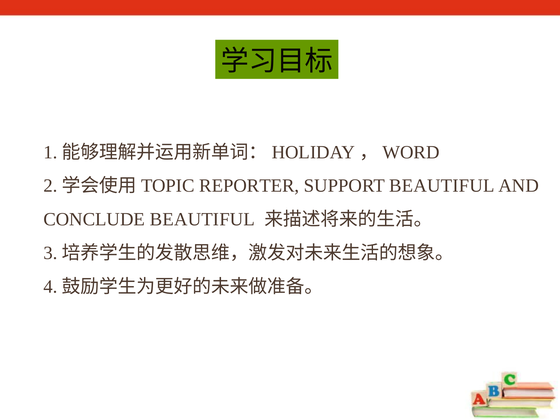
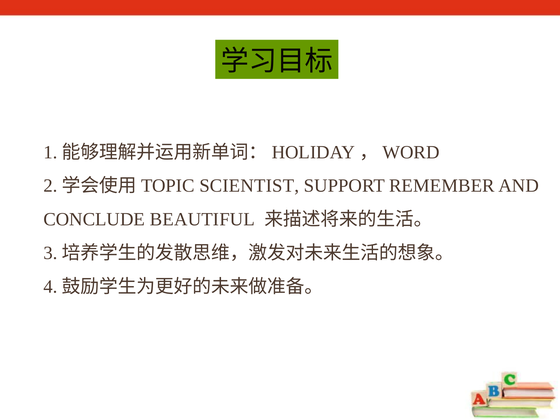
REPORTER: REPORTER -> SCIENTIST (249, 186)
SUPPORT BEAUTIFUL: BEAUTIFUL -> REMEMBER (442, 186)
